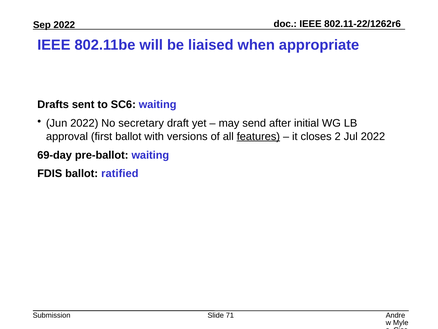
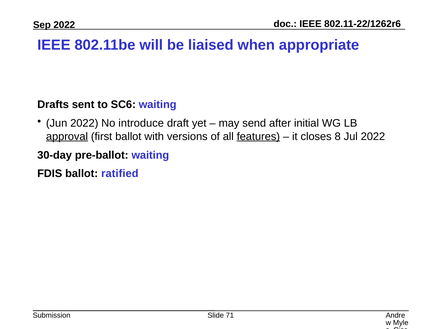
secretary: secretary -> introduce (141, 123)
approval underline: none -> present (67, 136)
2: 2 -> 8 (338, 136)
69-day: 69-day -> 30-day (55, 155)
